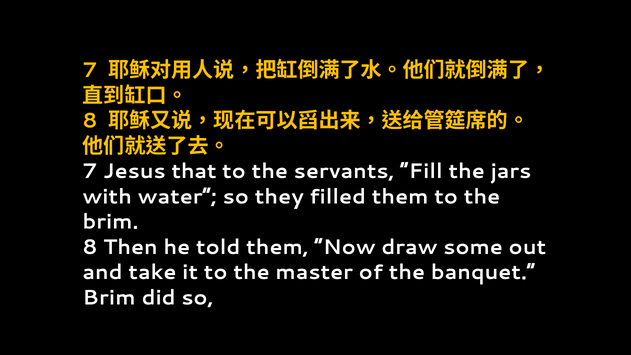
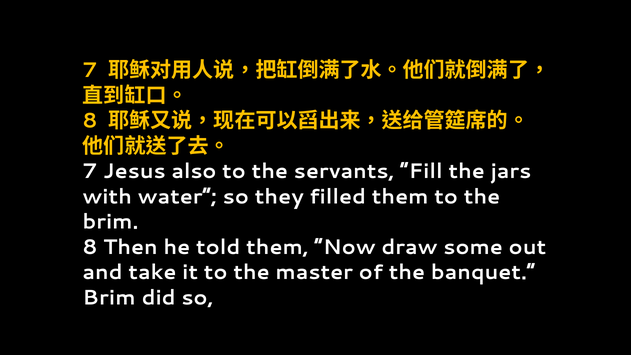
that: that -> also (194, 171)
